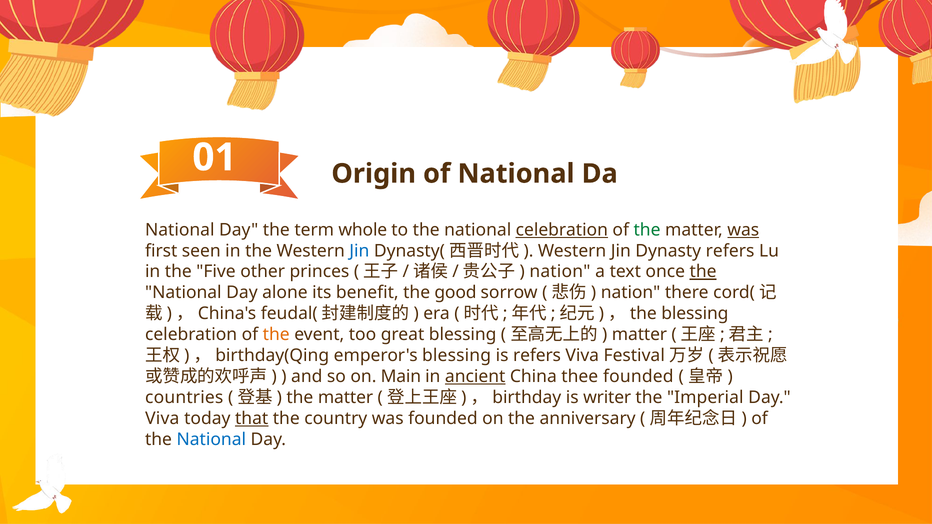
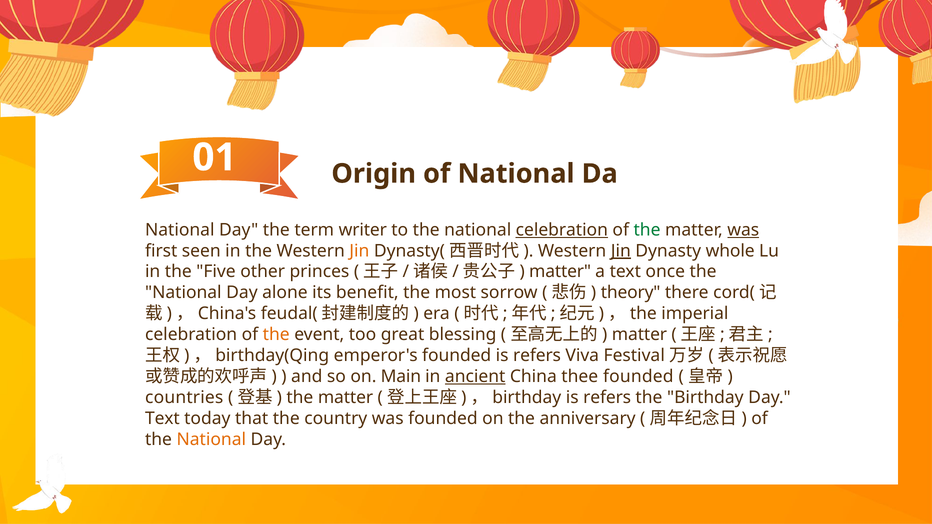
whole: whole -> writer (363, 230)
Jin colour: blue -> orange (359, 251)
Jin underline: none -> present (621, 251)
Dynasty refers: refers -> whole (730, 251)
nation: nation -> matter (560, 272)
the underline: present -> none (703, 272)
good: good -> most (455, 293)
nation: nation -> theory (631, 293)
blessing: blessing -> imperial (695, 314)
emperor's blessing: blessing -> founded (457, 356)
writer: writer -> refers (607, 398)
Imperial: Imperial -> Birthday (705, 398)
Viva: Viva -> Text (162, 419)
that underline: present -> none (252, 419)
National colour: blue -> orange (211, 440)
